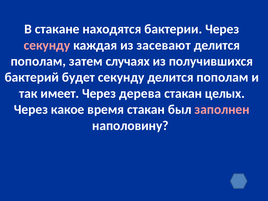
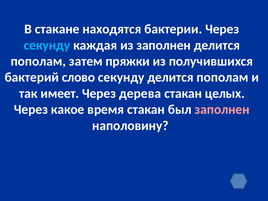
секунду colour: pink -> light blue (47, 45)
из засевают: засевают -> заполнен (164, 45)
случаях: случаях -> пряжки (128, 61)
будет: будет -> слово (78, 77)
